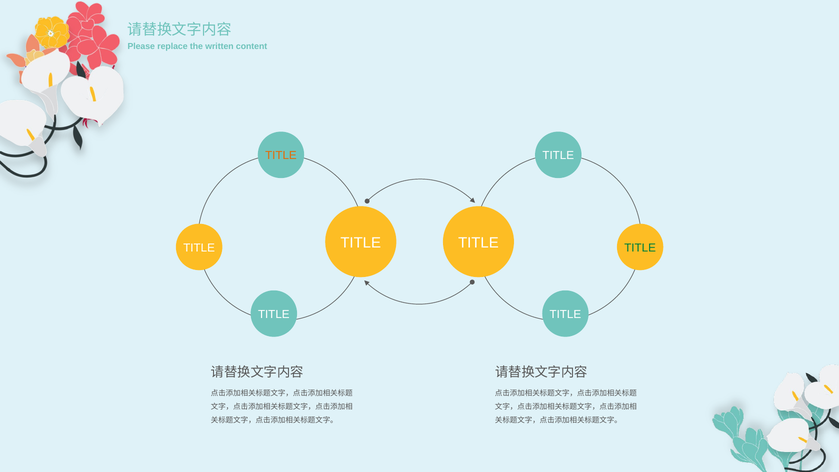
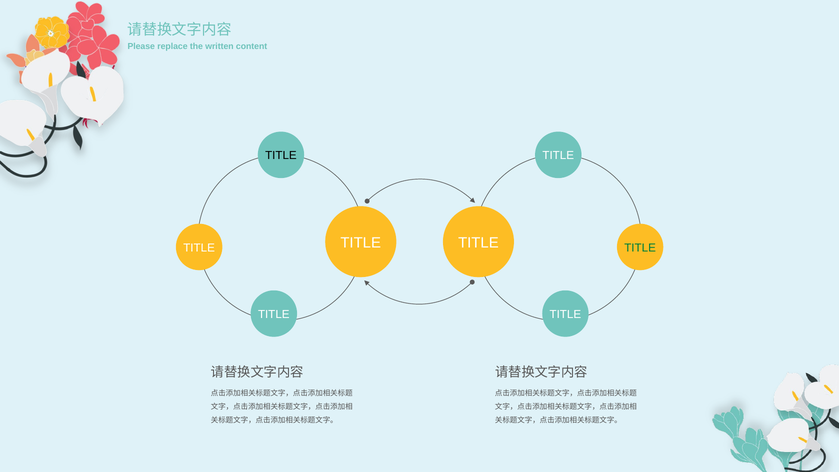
TITLE colour: orange -> black (281, 156)
